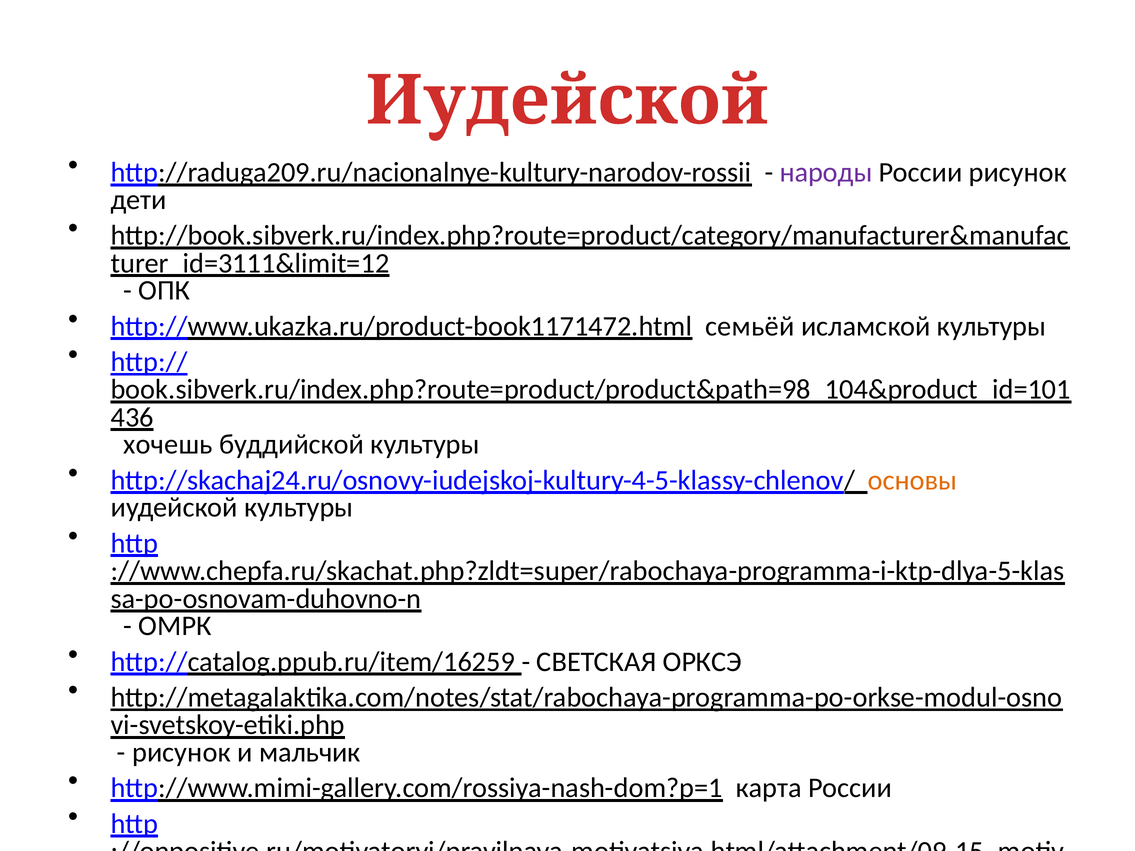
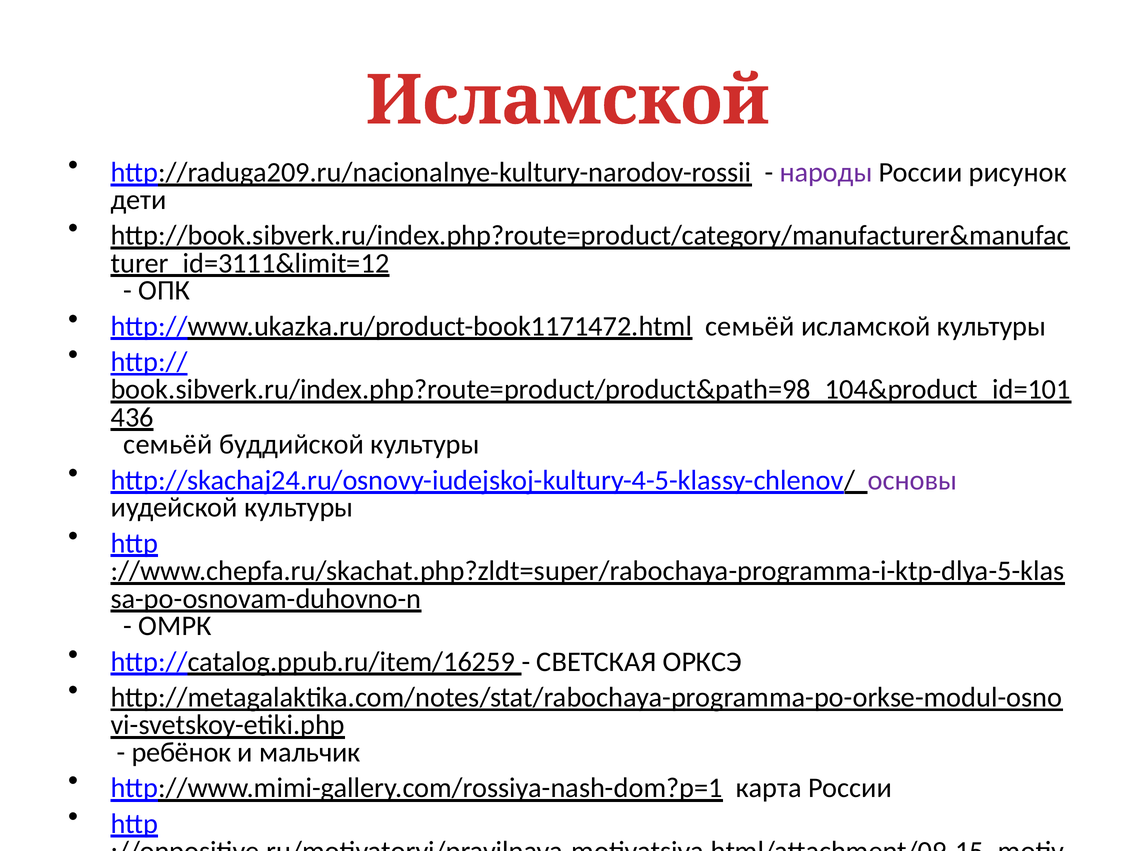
Иудейской: Иудейской -> Исламской (568, 101)
хочешь: хочешь -> семьёй (168, 445)
основы colour: orange -> purple (912, 480)
рисунок: рисунок -> ребёнок (182, 753)
